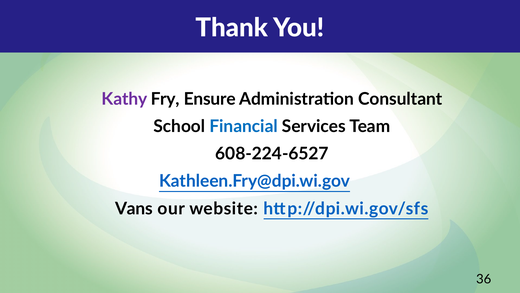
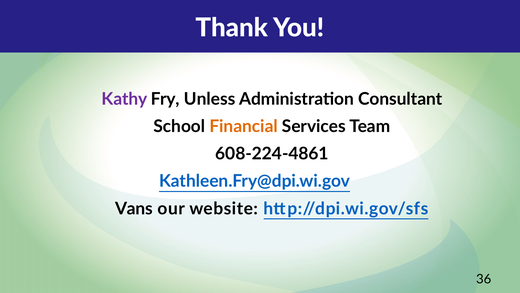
Ensure: Ensure -> Unless (210, 99)
Financial colour: blue -> orange (244, 126)
608-224-6527: 608-224-6527 -> 608-224-4861 (272, 154)
